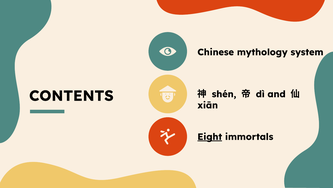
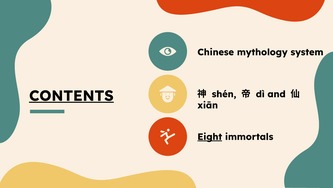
CONTENTS underline: none -> present (71, 96)
